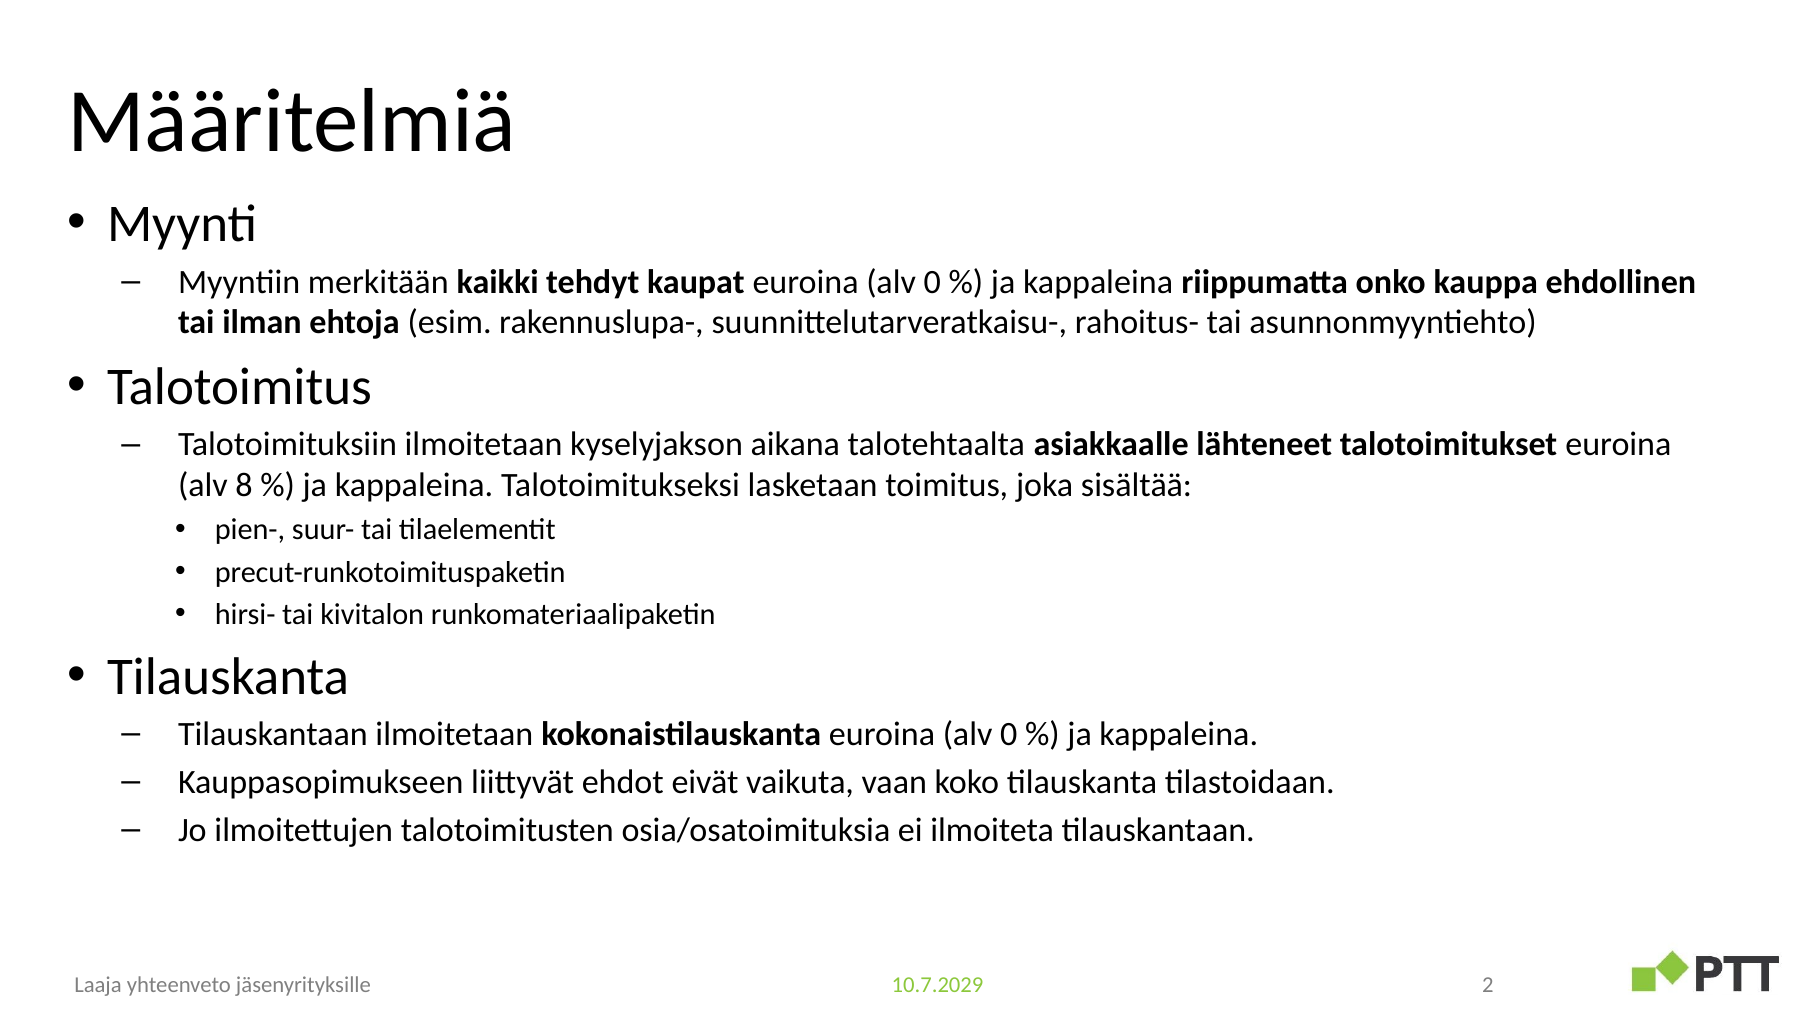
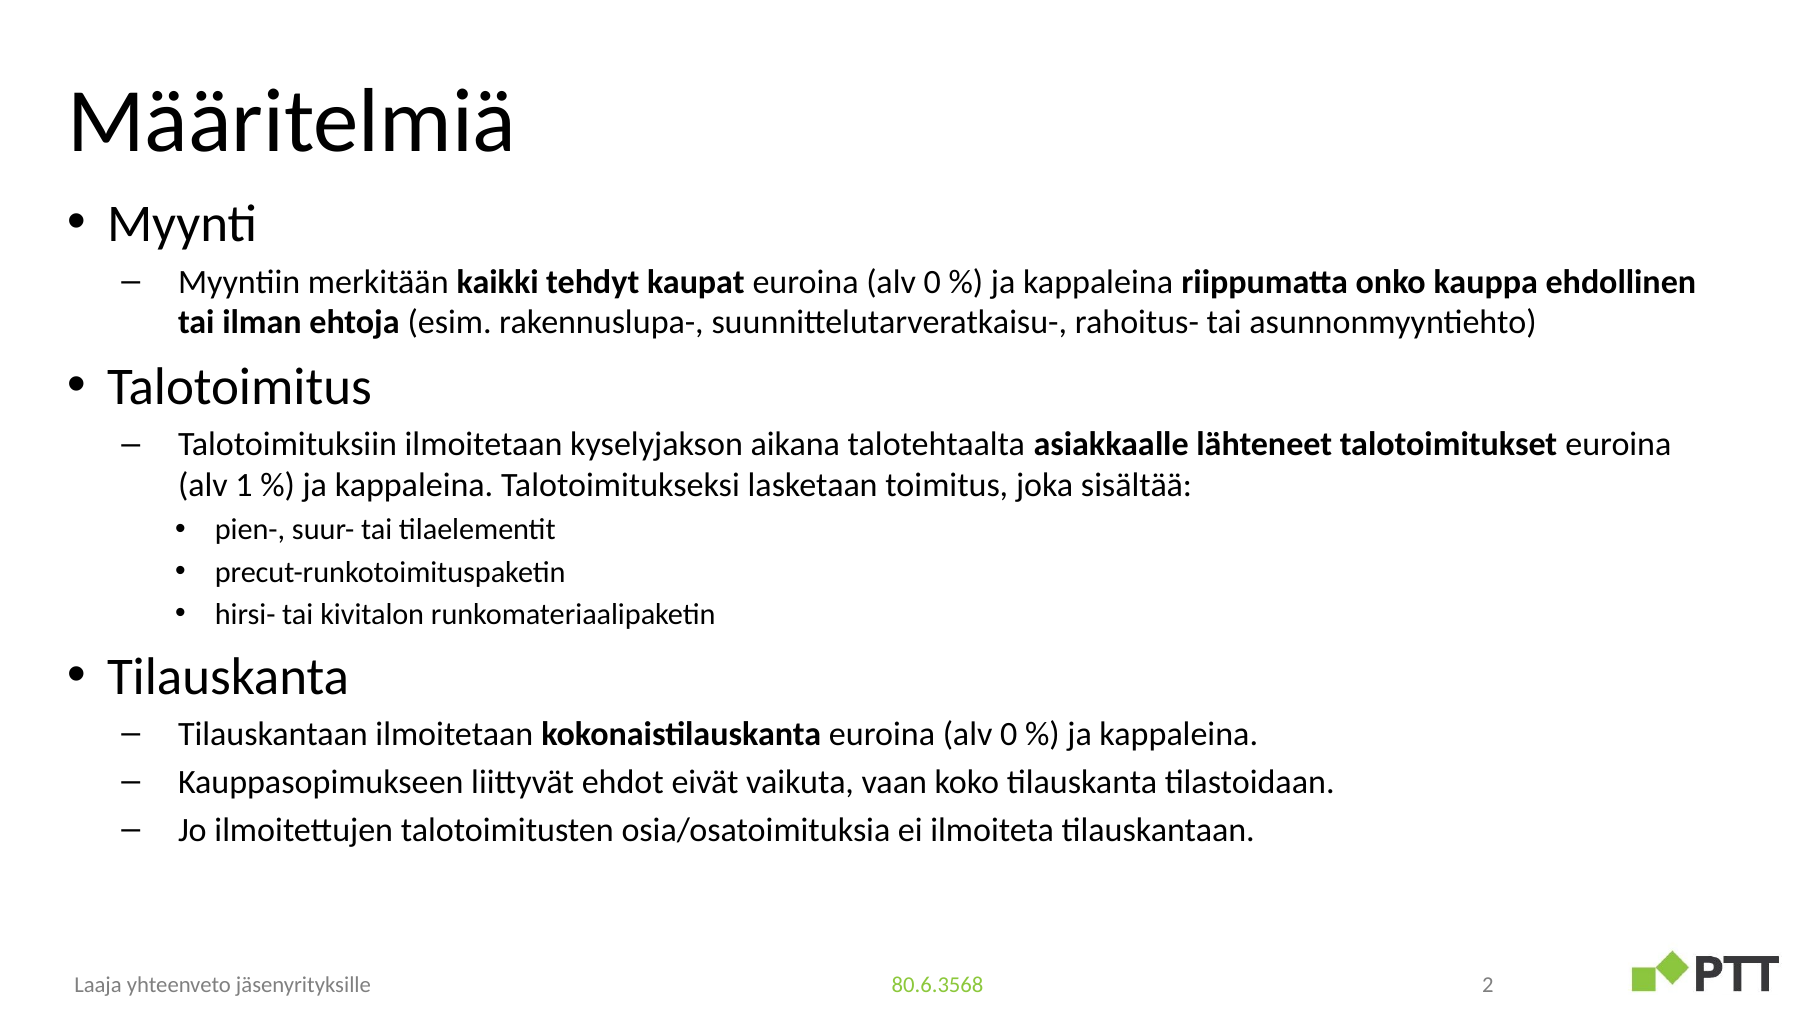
8: 8 -> 1 (244, 486)
10.7.2029: 10.7.2029 -> 80.6.3568 (938, 985)
